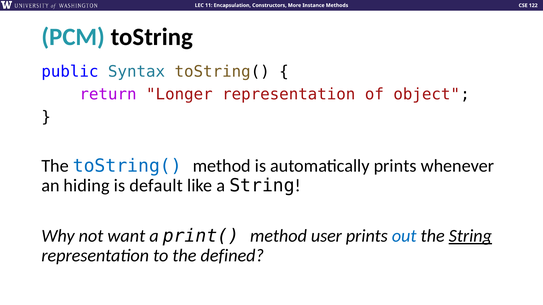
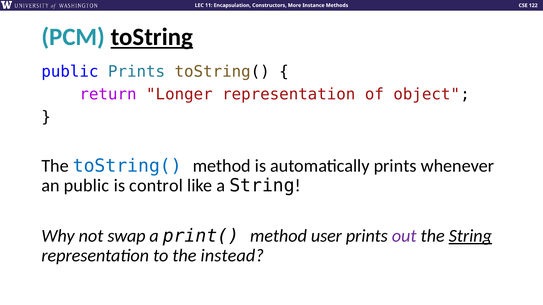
toString underline: none -> present (152, 37)
public Syntax: Syntax -> Prints (137, 72)
an hiding: hiding -> public (87, 186)
default: default -> control (156, 186)
want: want -> swap (126, 236)
out colour: blue -> purple (404, 236)
defined: defined -> instead (232, 256)
